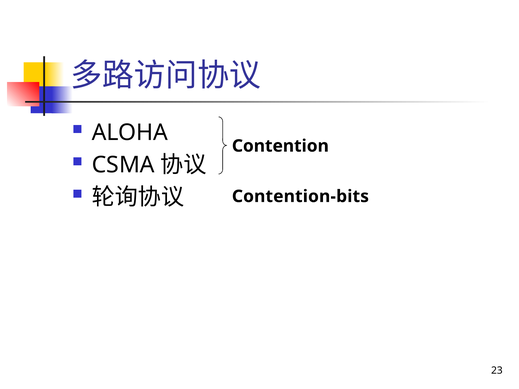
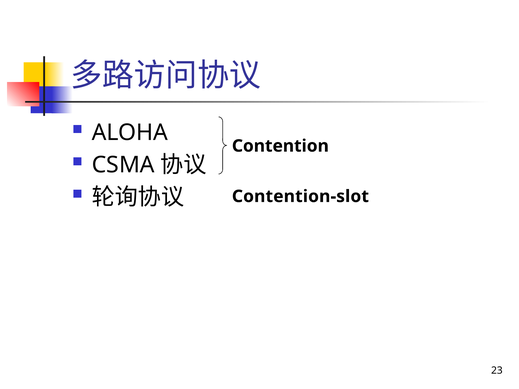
Contention-bits: Contention-bits -> Contention-slot (300, 196)
